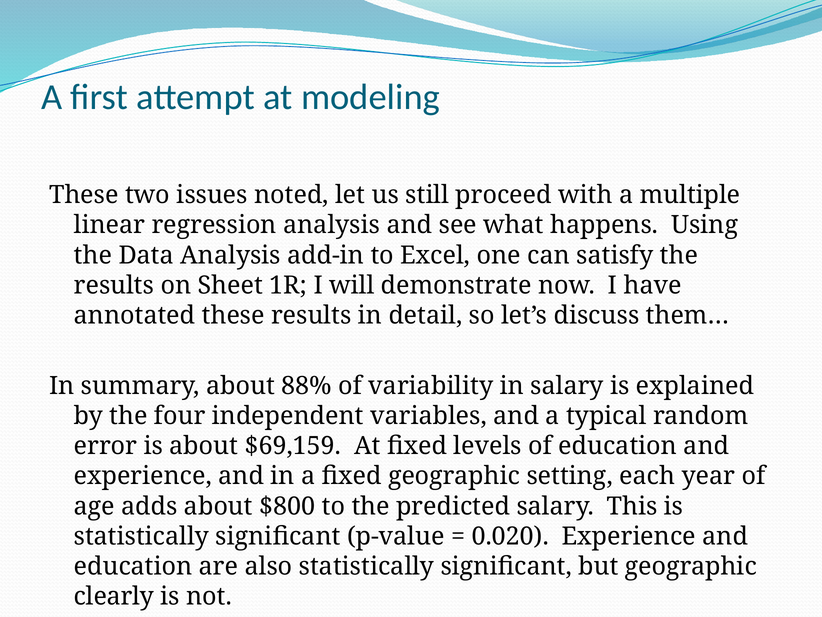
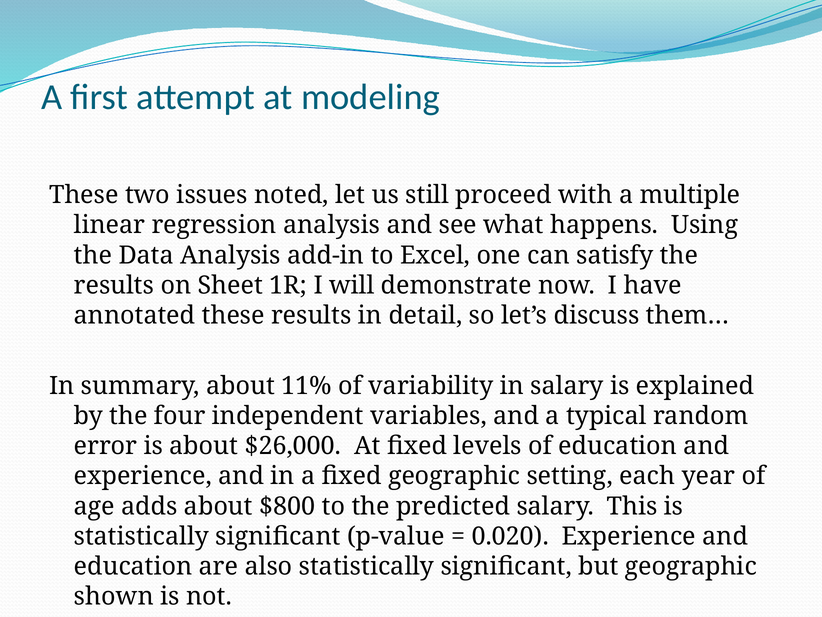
88%: 88% -> 11% (307, 385)
$69,159: $69,159 -> $26,000 (293, 446)
clearly: clearly -> shown (114, 596)
